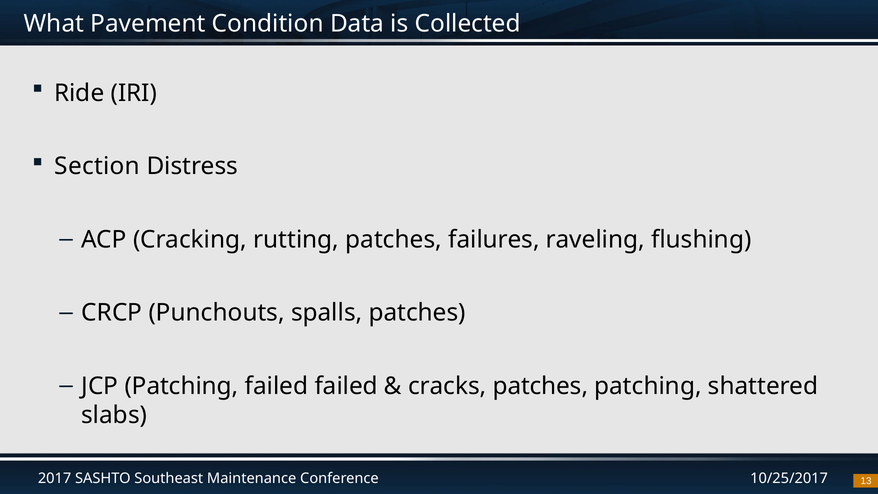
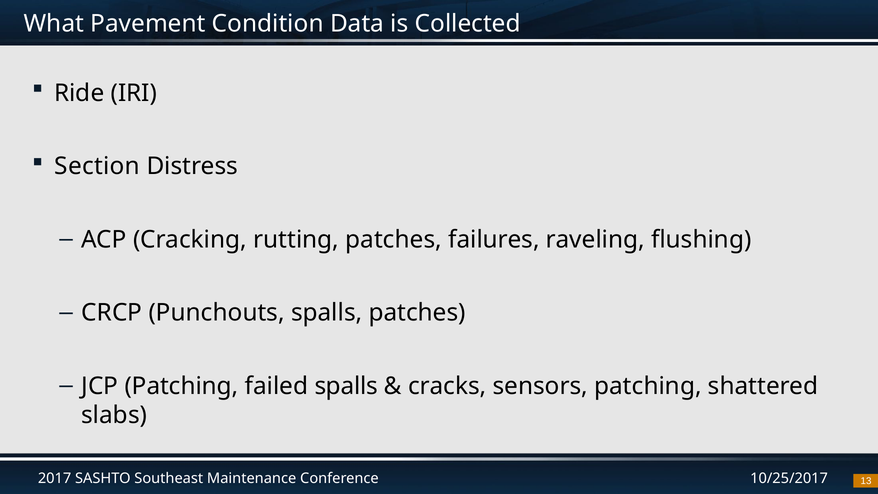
failed failed: failed -> spalls (346, 386)
cracks patches: patches -> sensors (540, 386)
